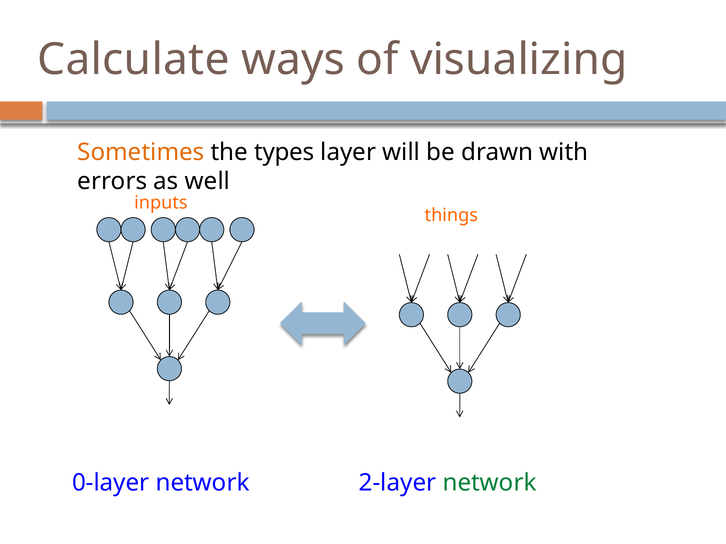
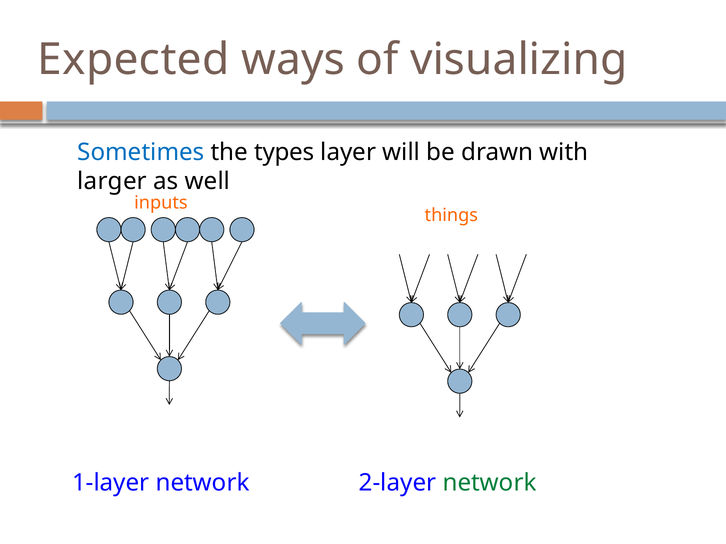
Calculate: Calculate -> Expected (133, 60)
Sometimes colour: orange -> blue (141, 153)
errors: errors -> larger (112, 182)
0-layer: 0-layer -> 1-layer (111, 483)
